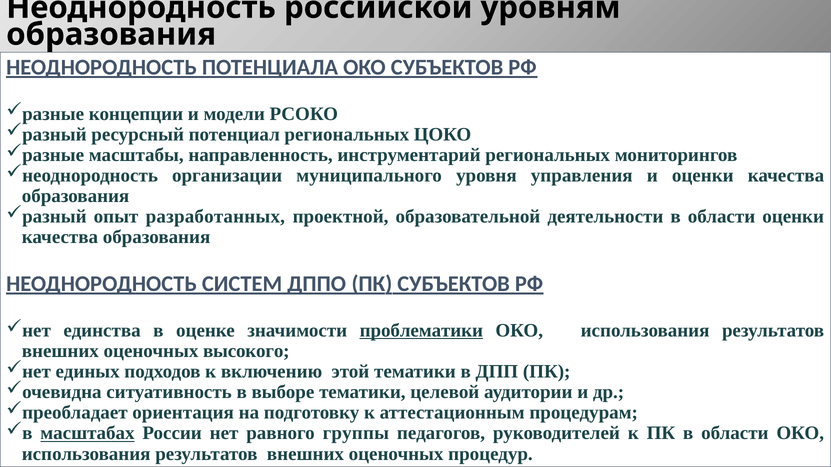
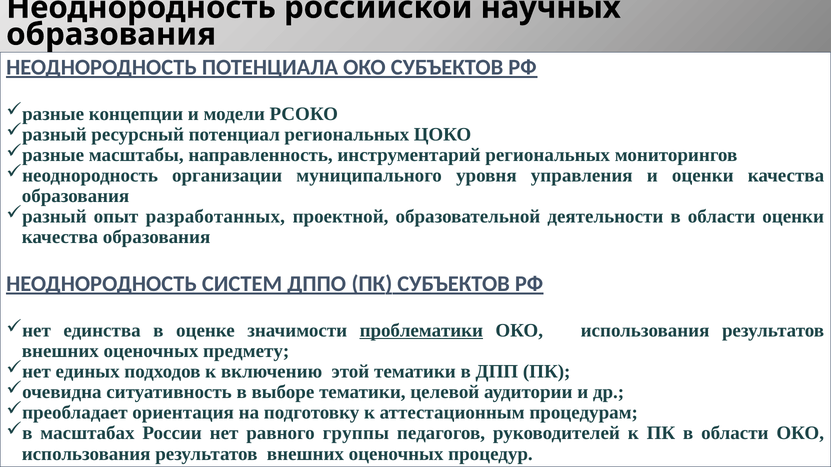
уровням: уровням -> научных (551, 8)
высокого: высокого -> предмету (246, 351)
масштабах underline: present -> none (87, 434)
